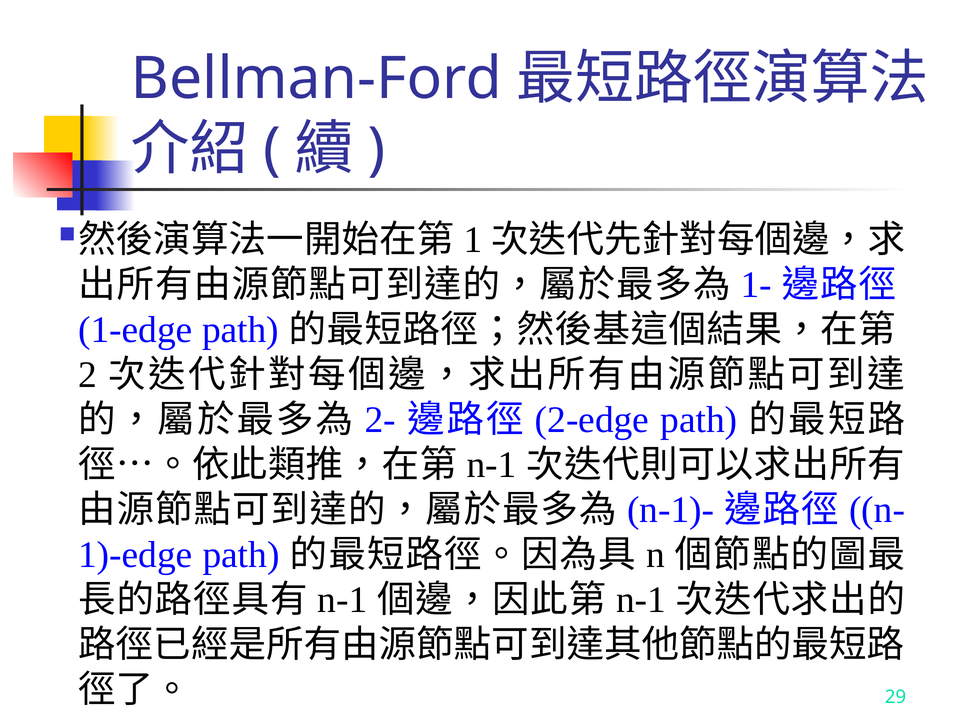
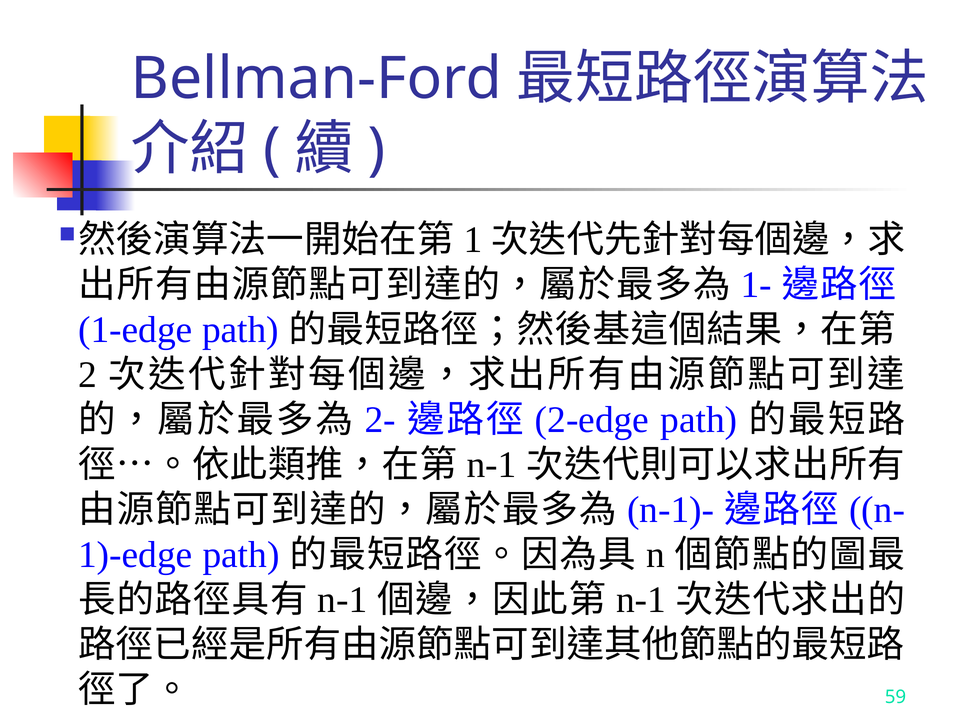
29: 29 -> 59 (895, 697)
